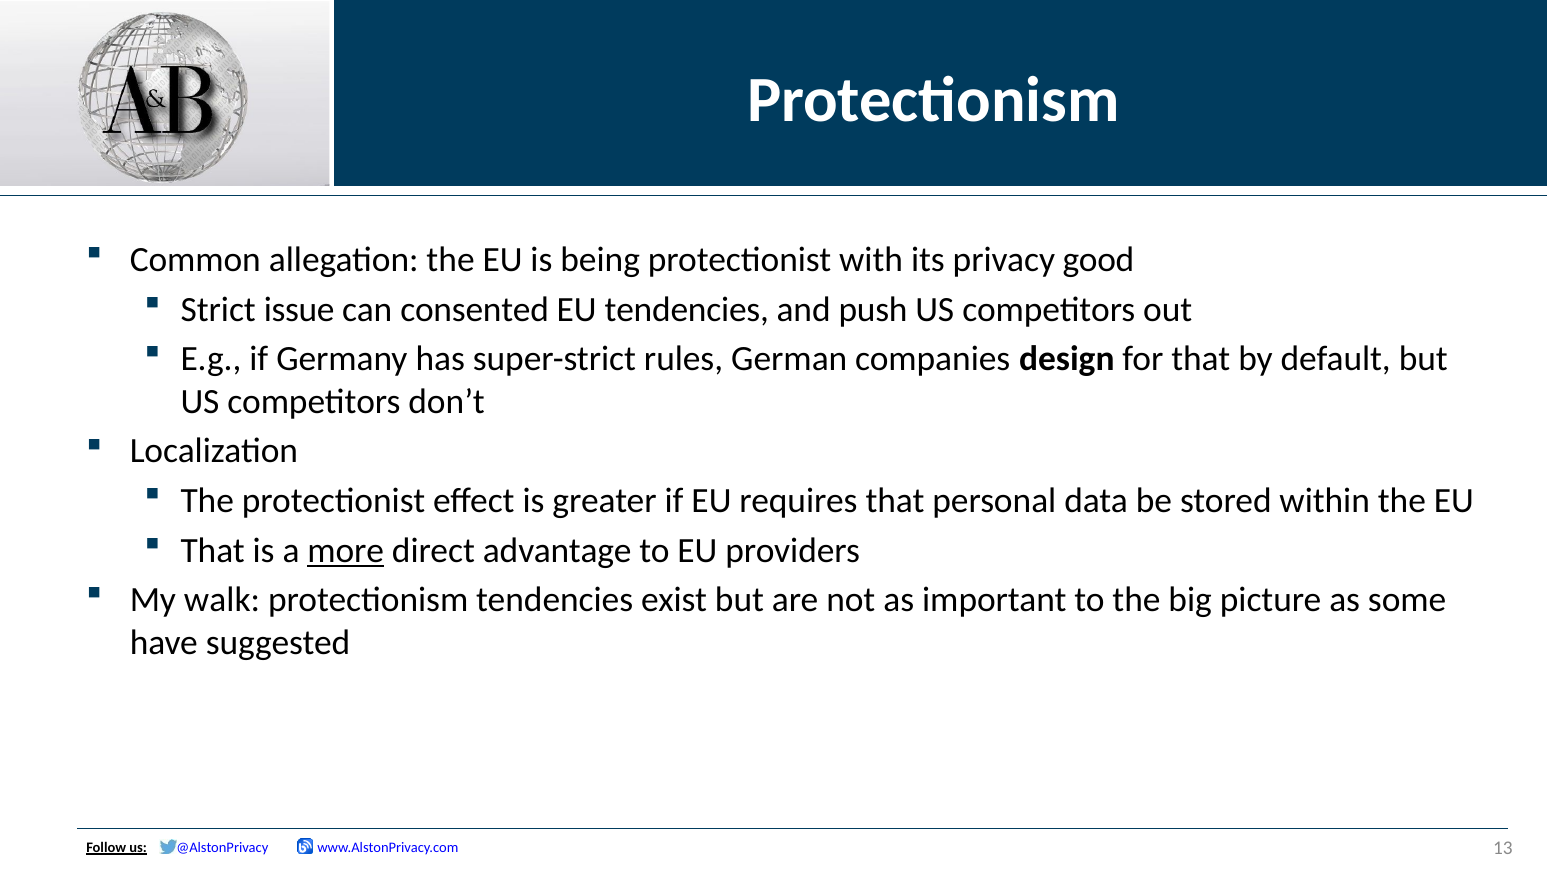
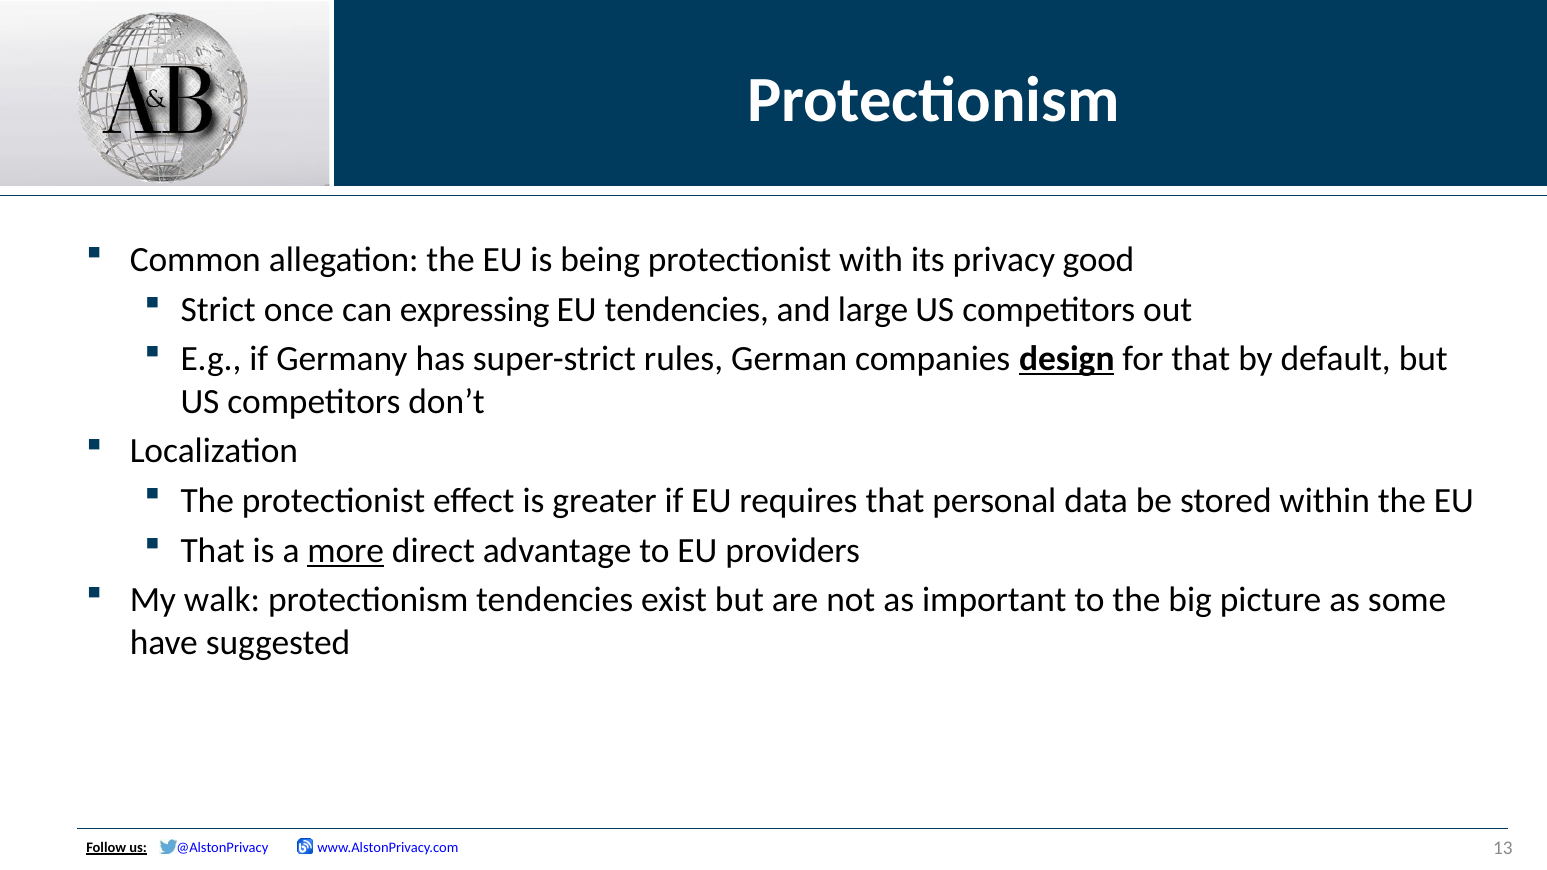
issue: issue -> once (299, 310)
consented: consented -> expressing (475, 310)
push: push -> large (873, 310)
design underline: none -> present (1067, 359)
